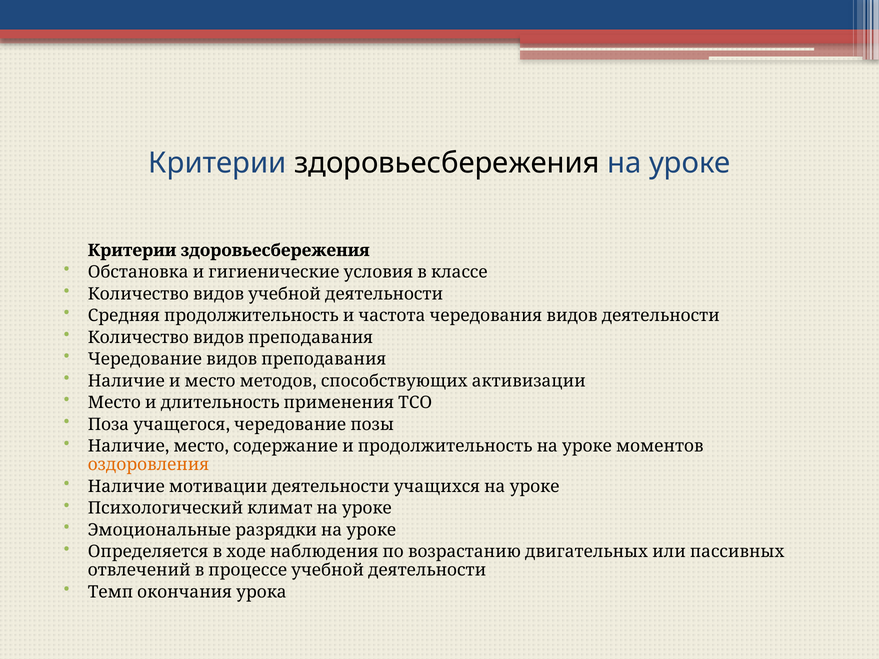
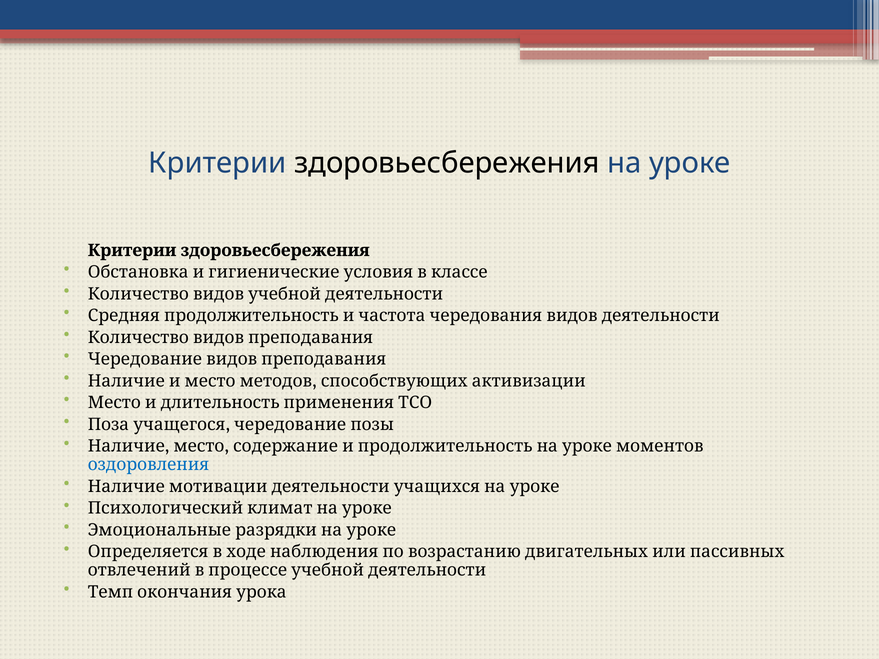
оздоровления colour: orange -> blue (148, 465)
